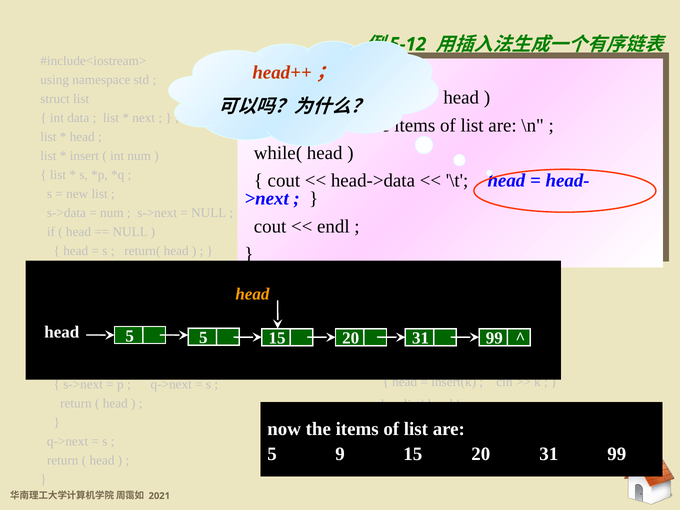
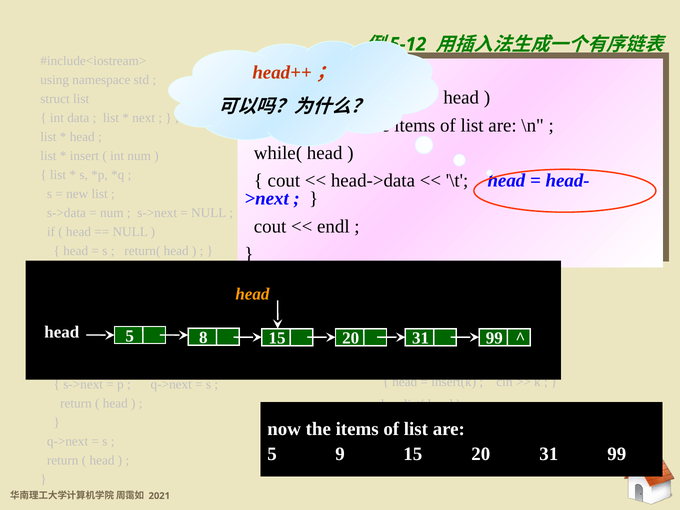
5: 5 -> 8 (203, 338)
